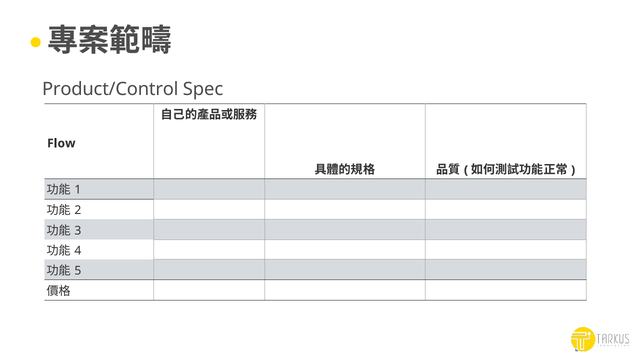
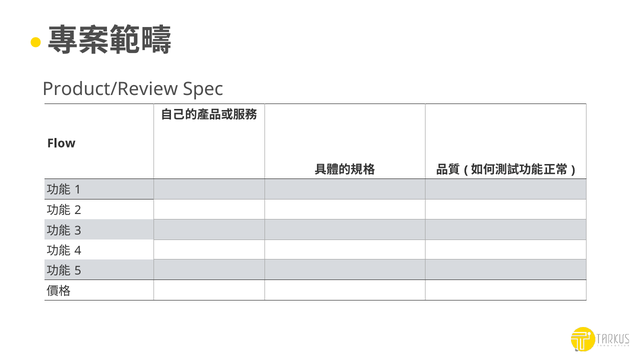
Product/Control: Product/Control -> Product/Review (110, 89)
